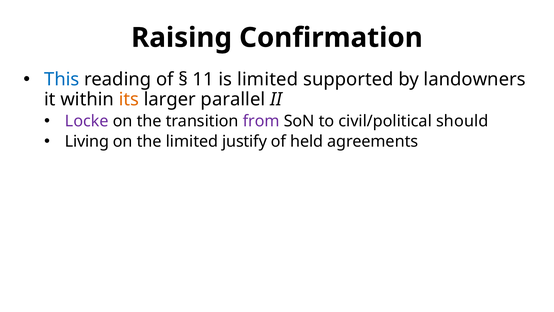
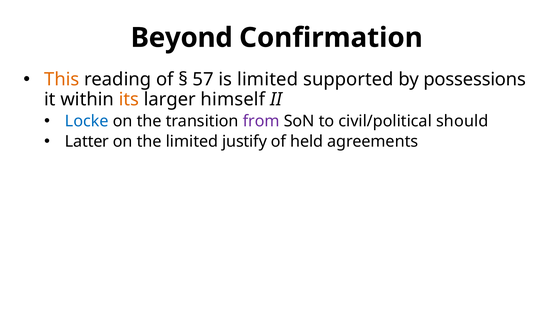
Raising: Raising -> Beyond (182, 38)
This colour: blue -> orange (62, 79)
11: 11 -> 57 (203, 79)
landowners: landowners -> possessions (475, 79)
parallel: parallel -> himself (233, 99)
Locke colour: purple -> blue (87, 121)
Living: Living -> Latter (87, 141)
